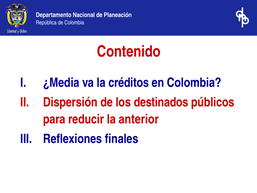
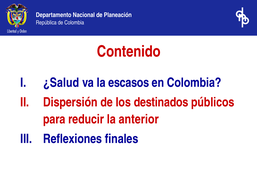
¿Media: ¿Media -> ¿Salud (61, 83)
créditos: créditos -> escasos (129, 83)
